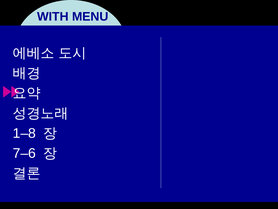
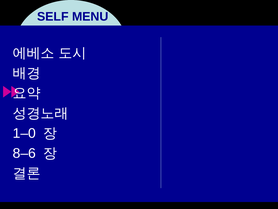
WITH: WITH -> SELF (53, 17)
1–8: 1–8 -> 1–0 (24, 133)
7–6: 7–6 -> 8–6 (24, 153)
